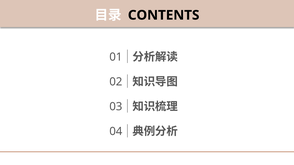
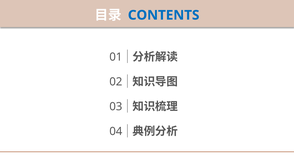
CONTENTS colour: black -> blue (164, 15)
